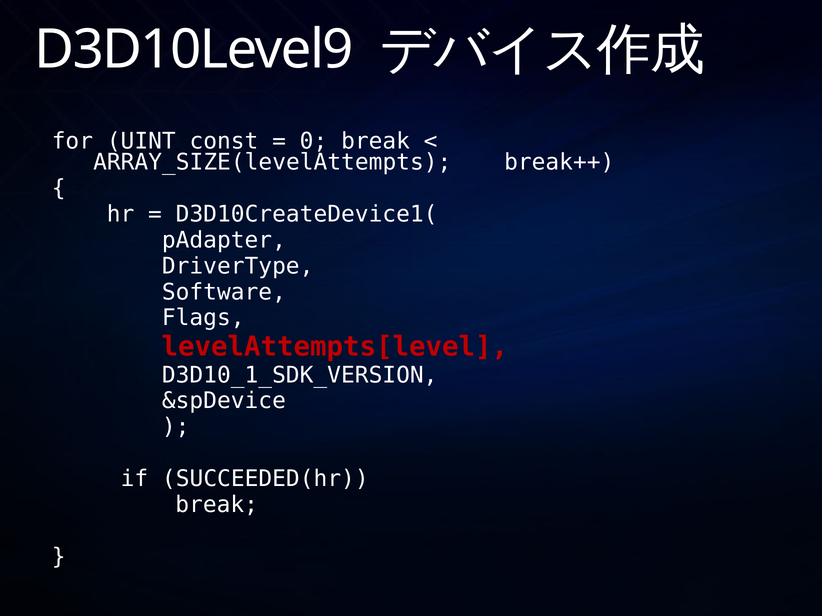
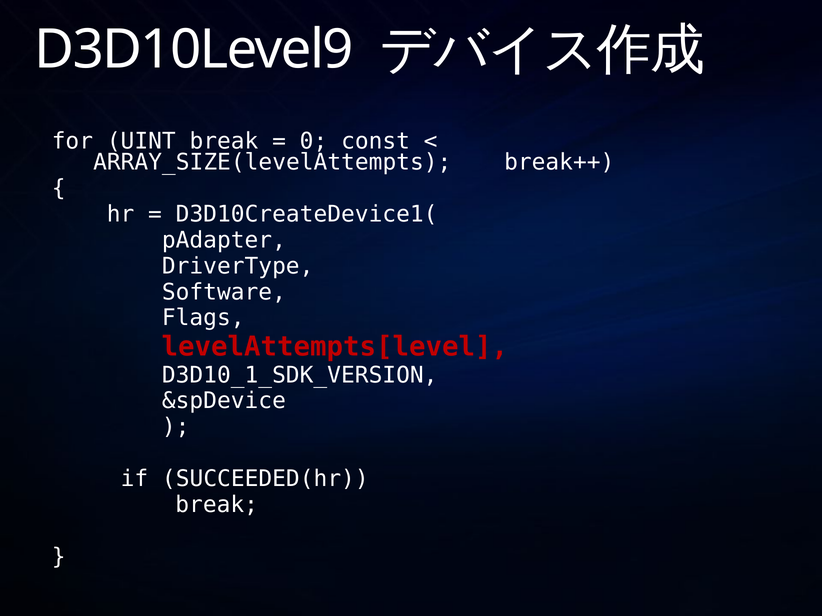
UINT const: const -> break (224, 141)
0 break: break -> const (376, 141)
